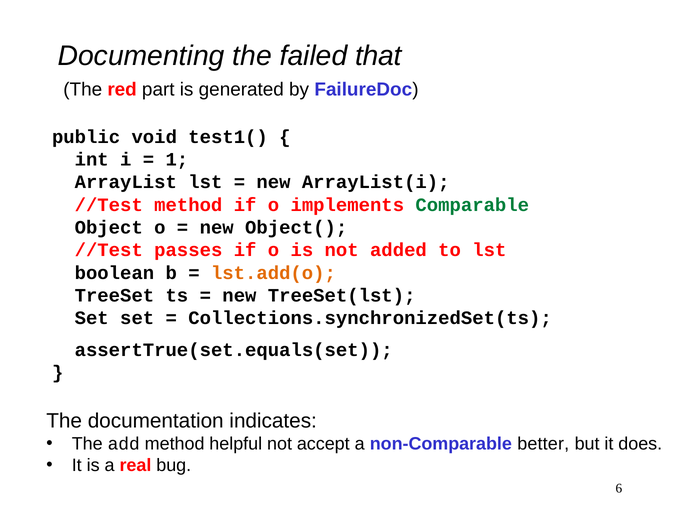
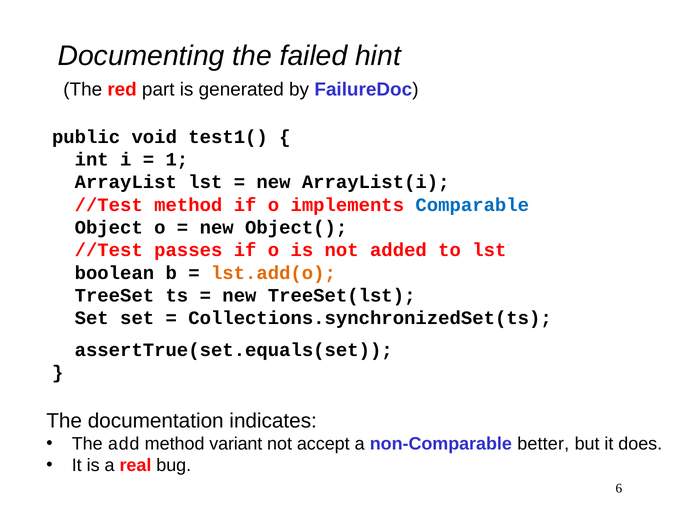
that: that -> hint (378, 56)
Comparable colour: green -> blue (472, 205)
helpful: helpful -> variant (236, 444)
